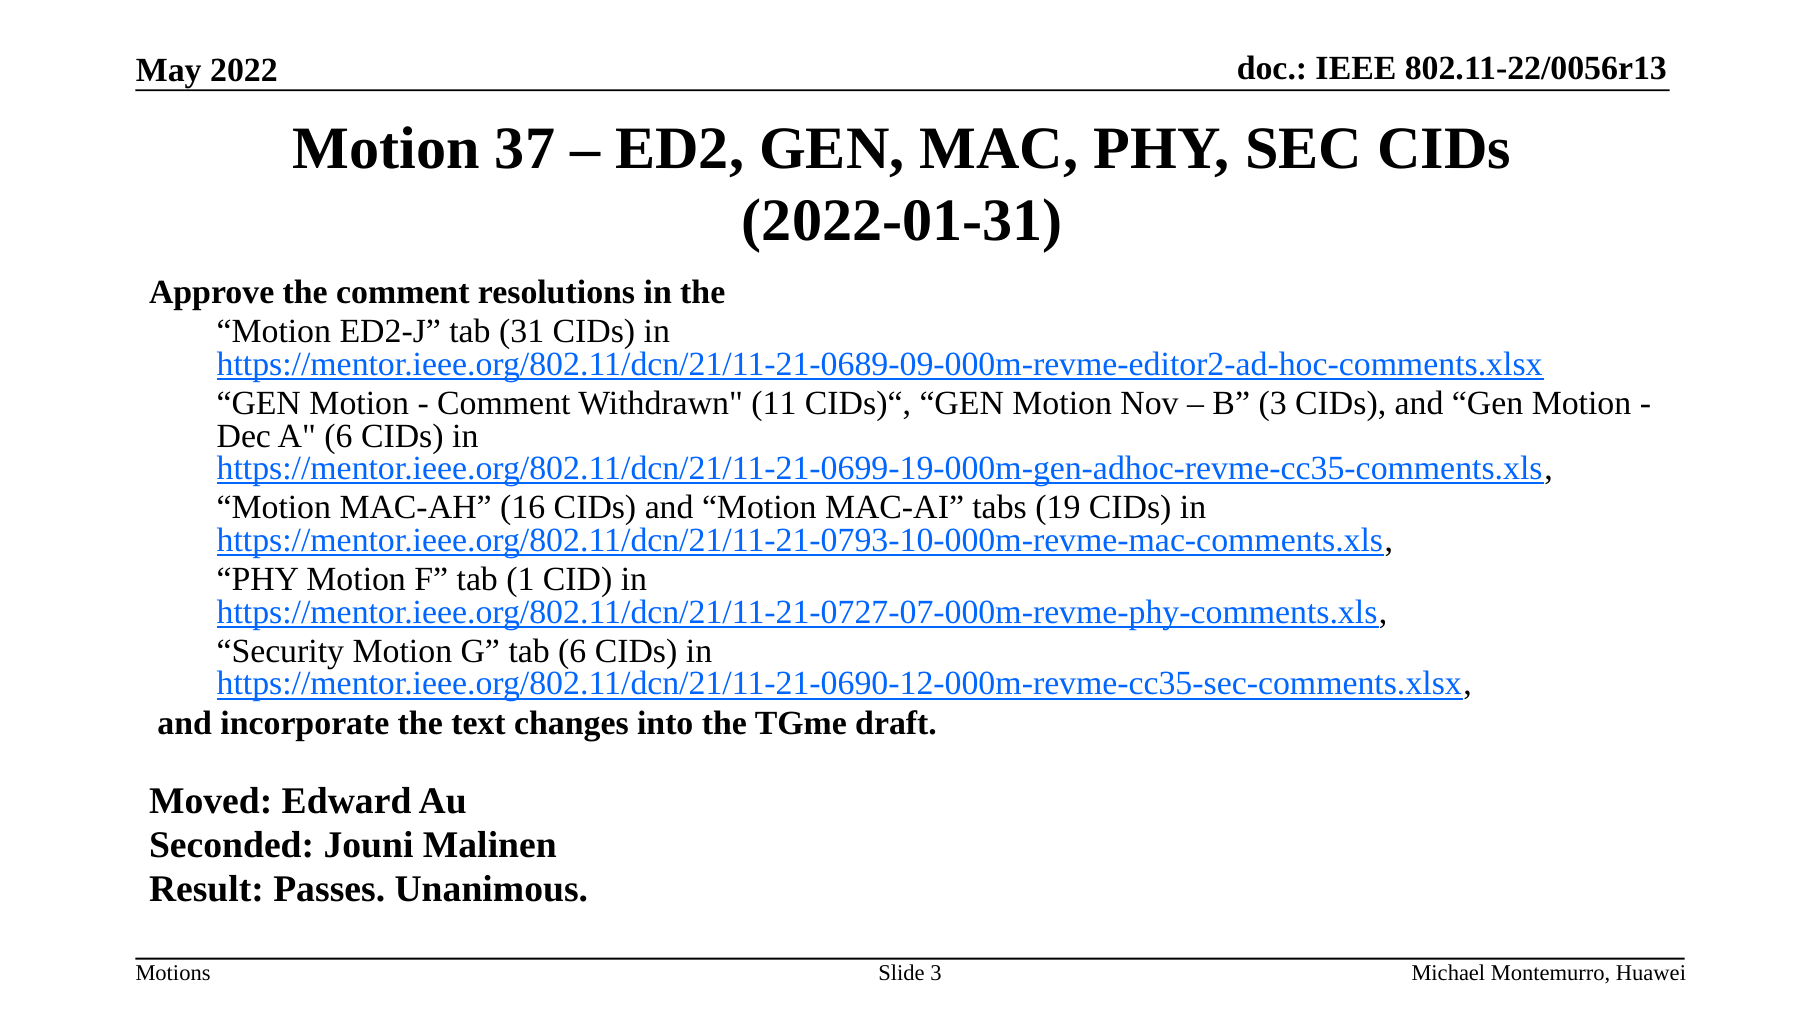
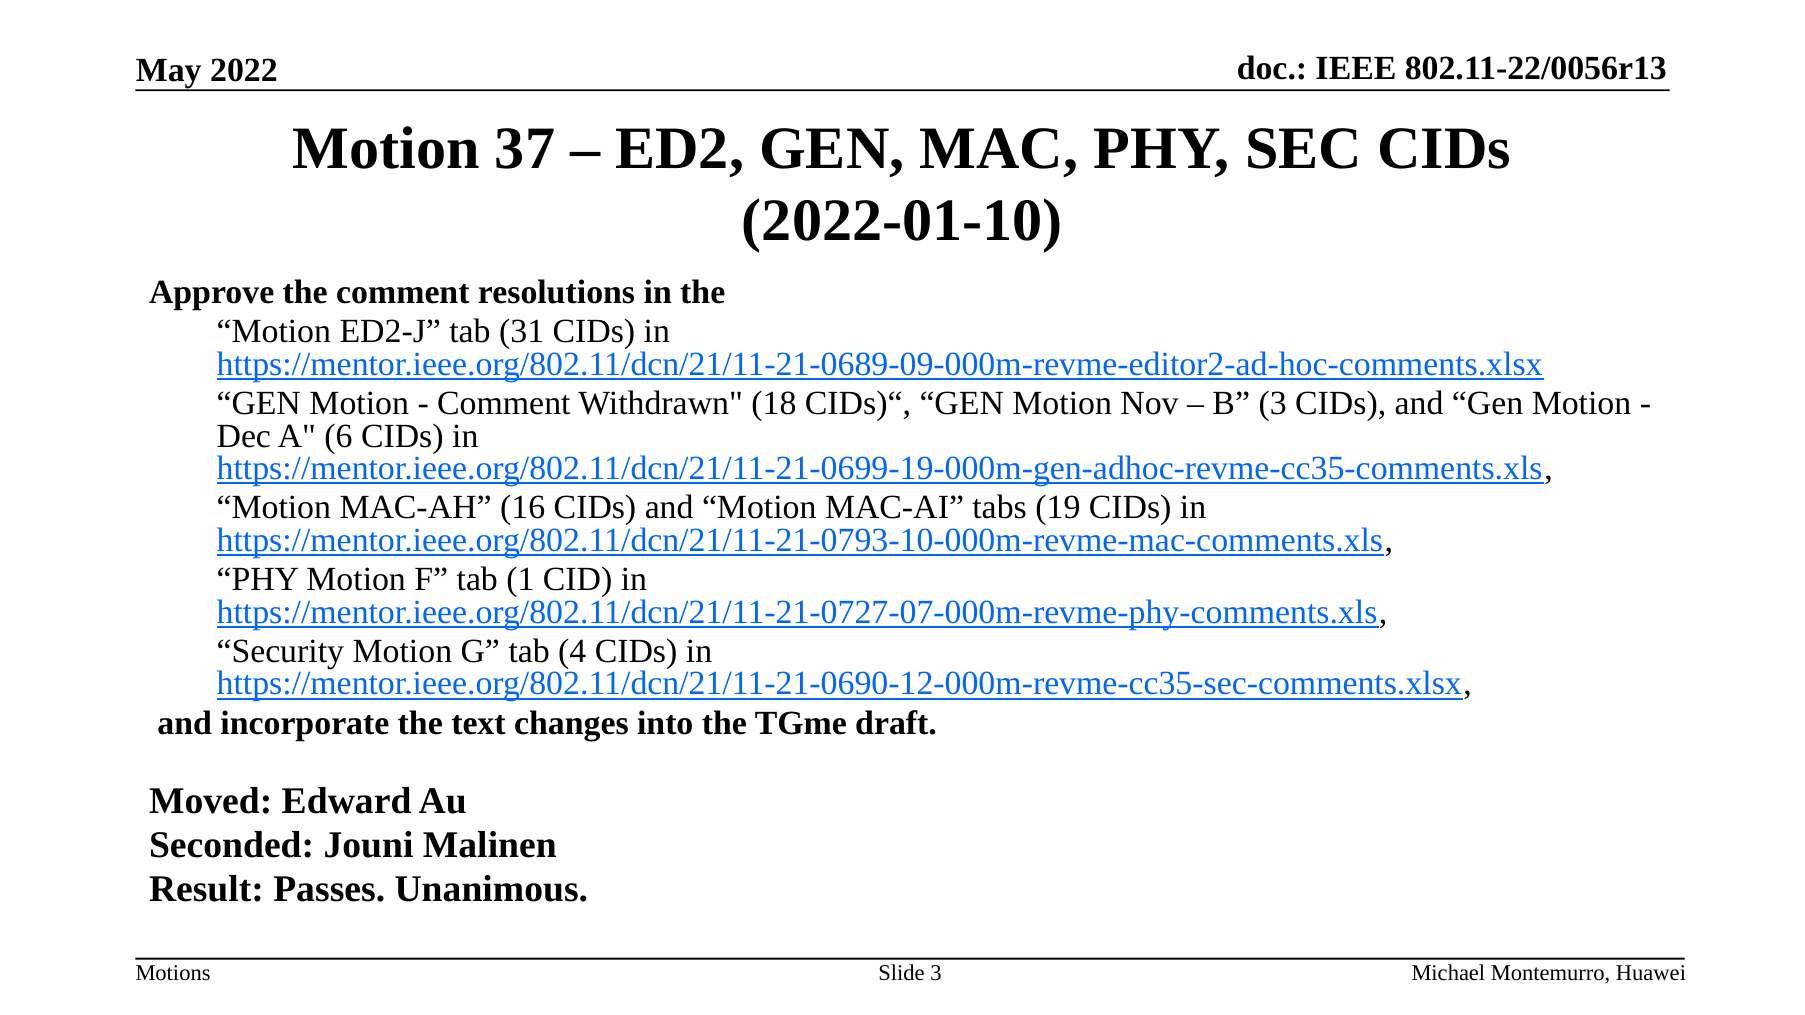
2022-01-31: 2022-01-31 -> 2022-01-10 (902, 221)
11: 11 -> 18 (774, 403)
tab 6: 6 -> 4 (572, 651)
